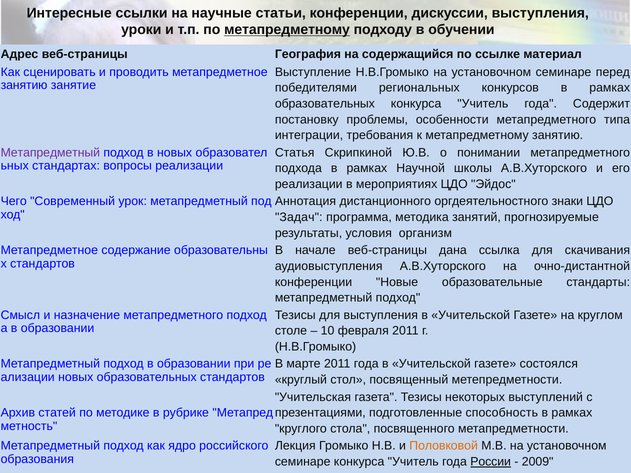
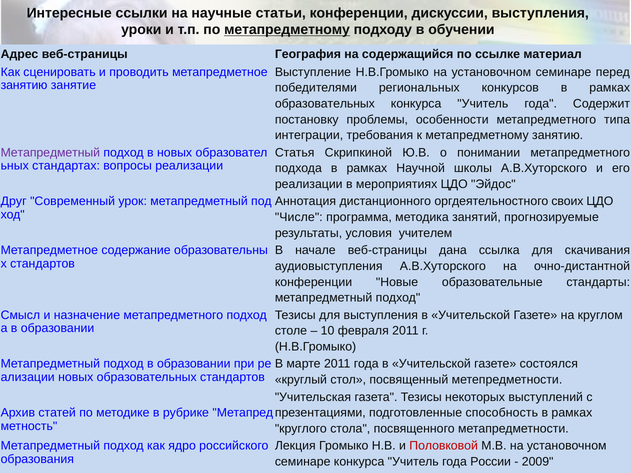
Чего: Чего -> Друг (14, 202)
знаки: знаки -> своих (567, 202)
Задач: Задач -> Числе (299, 217)
организм: организм -> учителем (425, 233)
Половковой colour: orange -> red (444, 446)
России underline: present -> none (491, 462)
